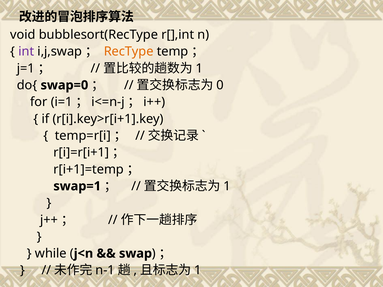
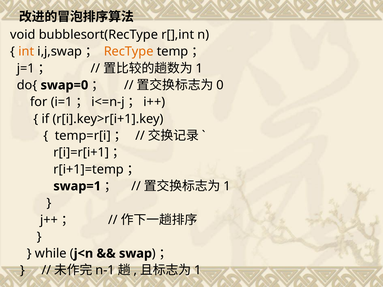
int colour: purple -> orange (26, 52)
